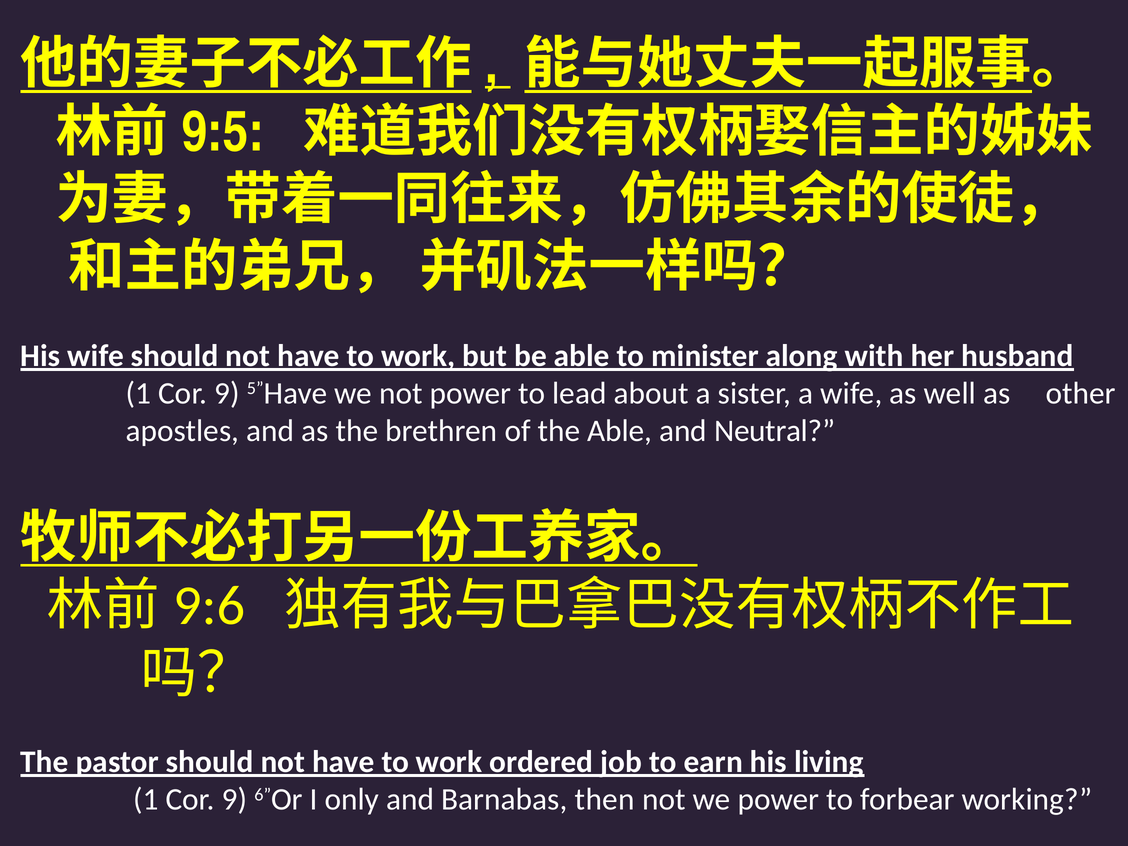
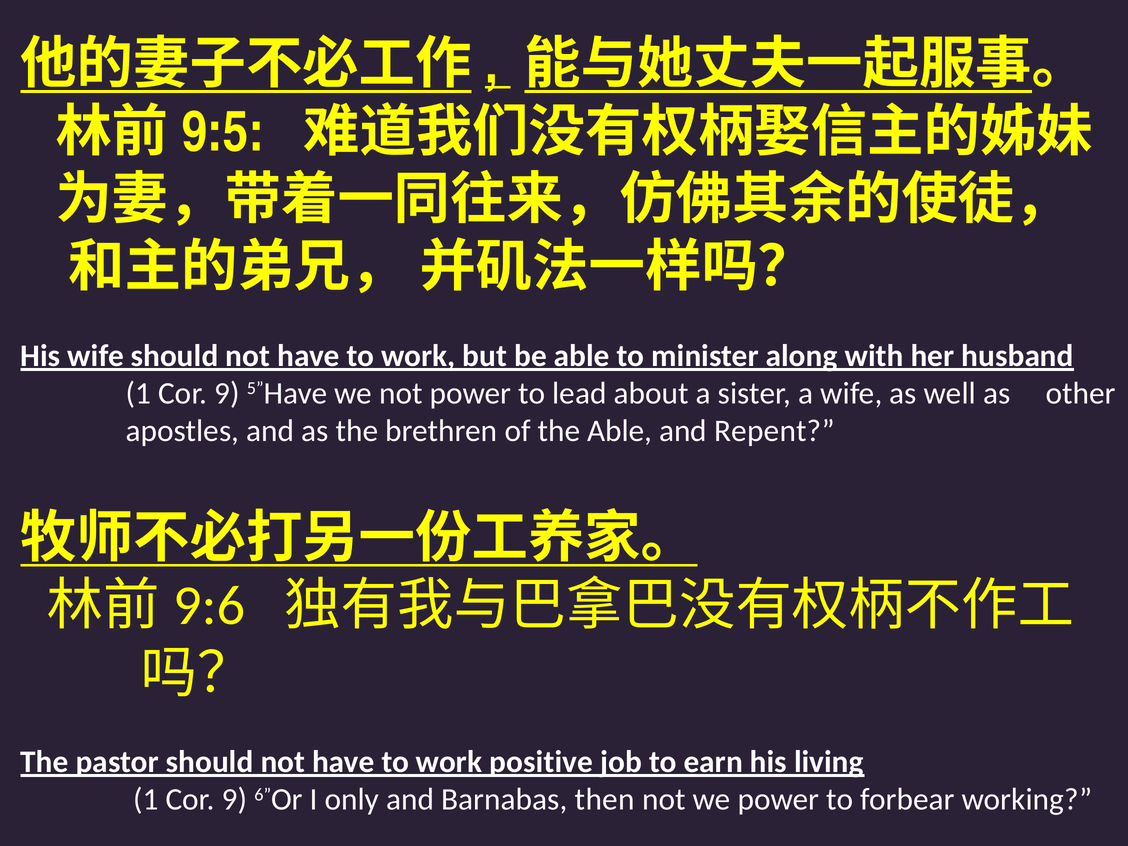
Neutral: Neutral -> Repent (774, 431)
ordered: ordered -> positive (541, 762)
